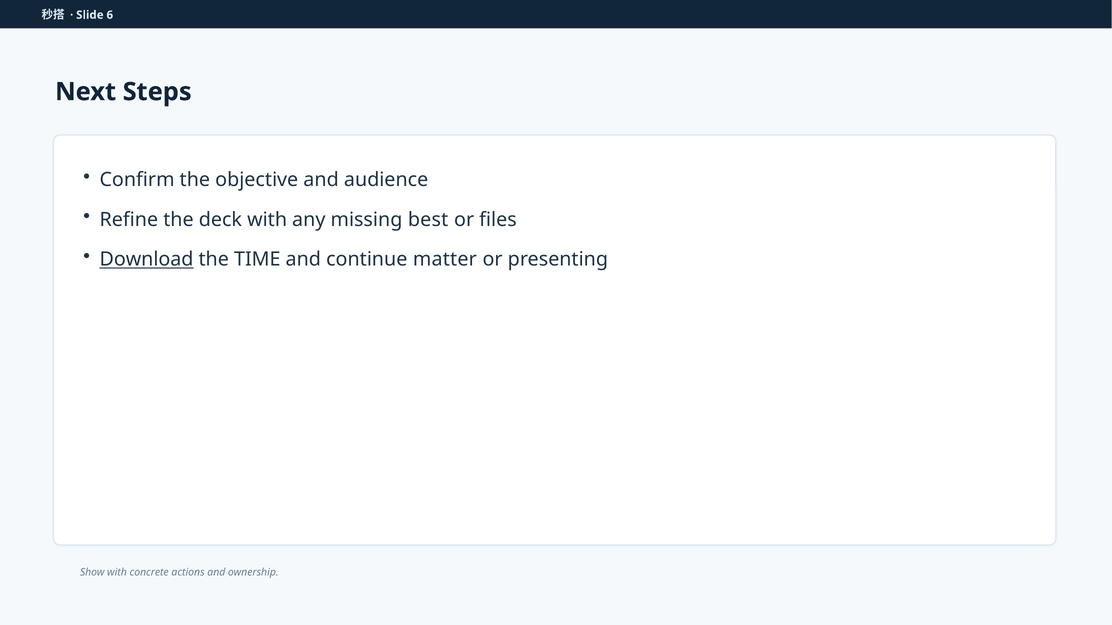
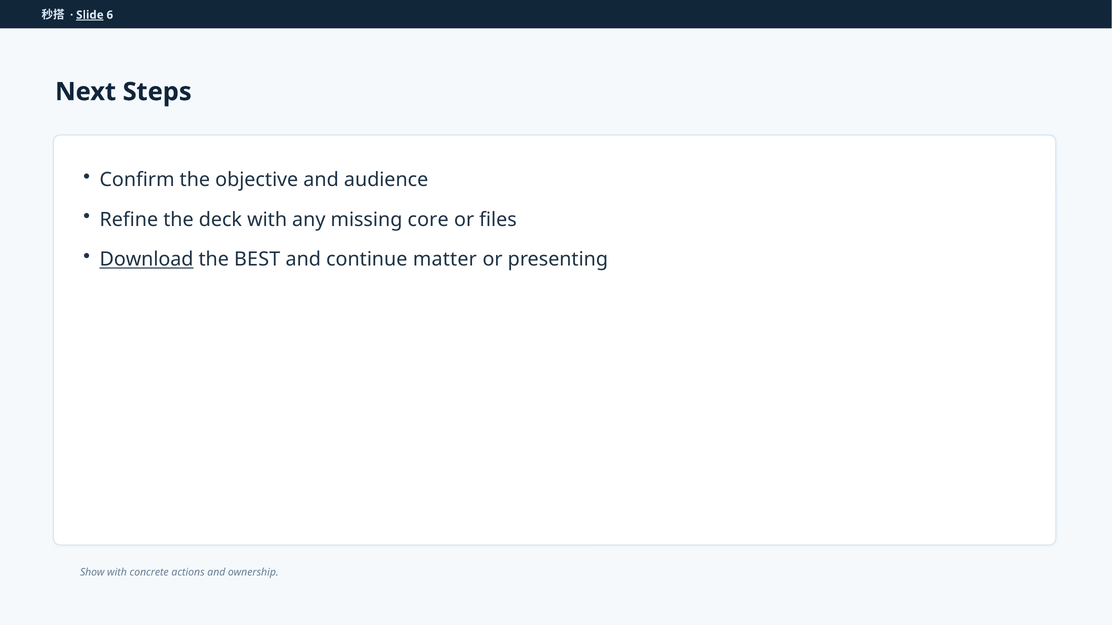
Slide underline: none -> present (90, 15)
best: best -> core (428, 220)
TIME: TIME -> BEST (257, 260)
